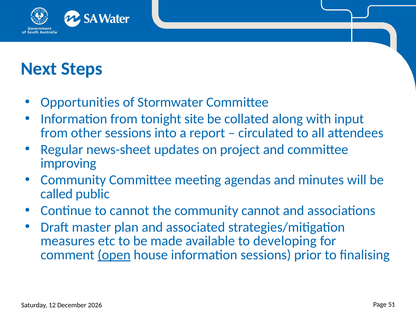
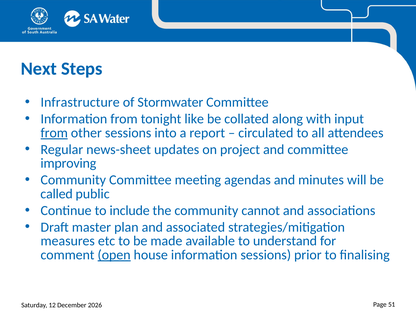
Opportunities: Opportunities -> Infrastructure (80, 102)
site: site -> like (194, 119)
from underline: none -> present (54, 133)
to cannot: cannot -> include (130, 211)
developing: developing -> understand (285, 241)
